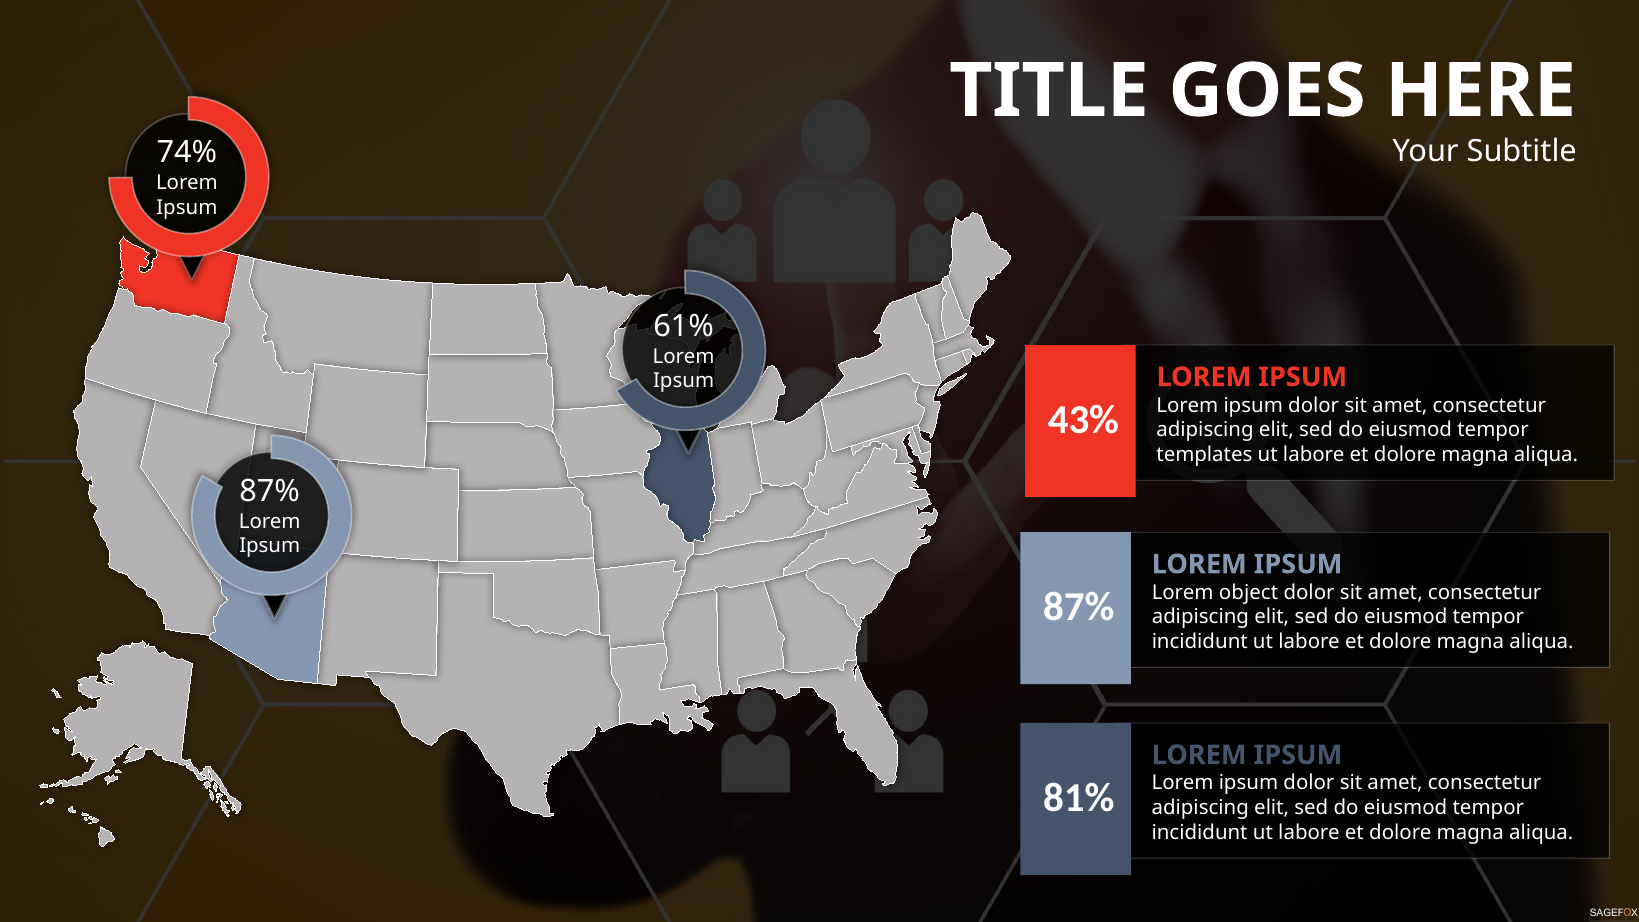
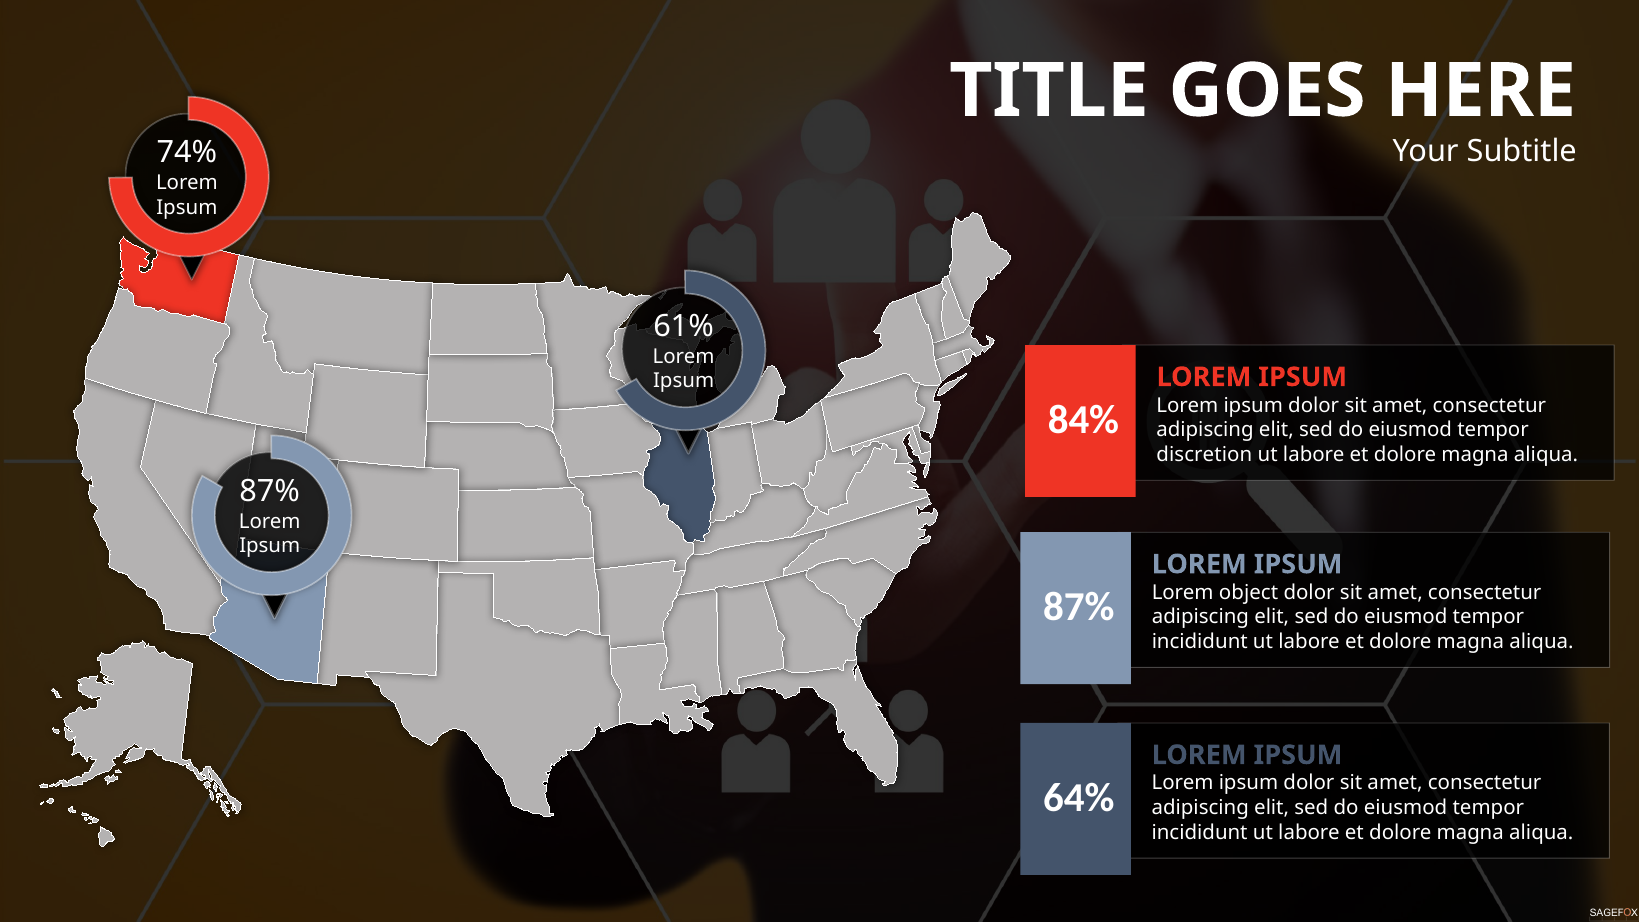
43%: 43% -> 84% (1083, 420)
templates: templates -> discretion (1204, 454)
81%: 81% -> 64% (1079, 798)
